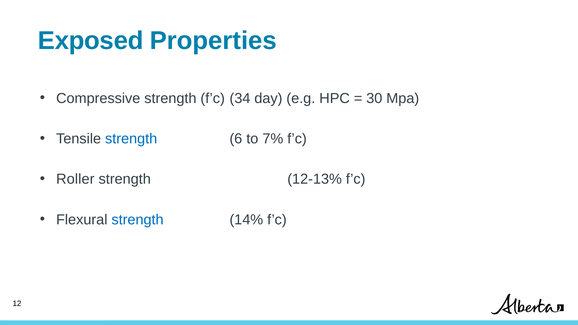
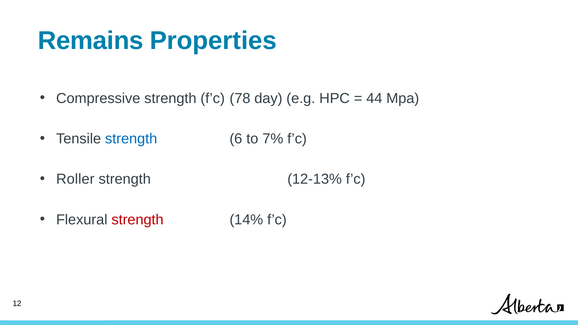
Exposed: Exposed -> Remains (91, 41)
34: 34 -> 78 (240, 98)
30: 30 -> 44 (374, 98)
strength colour: blue -> red (138, 220)
